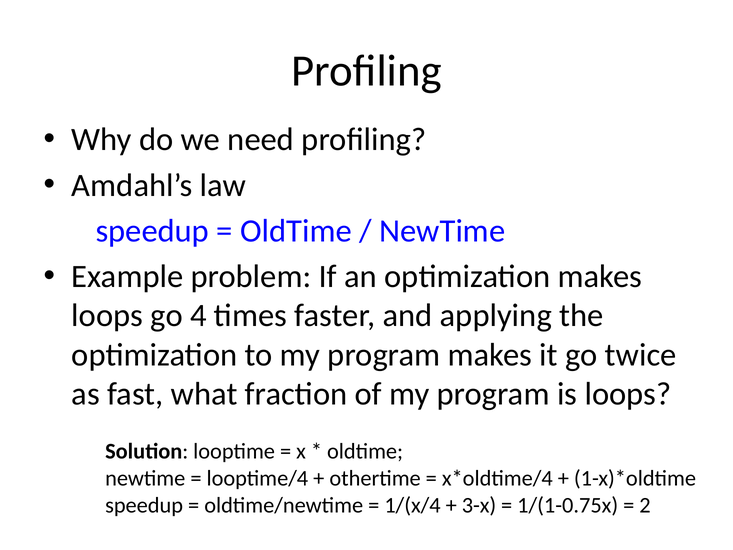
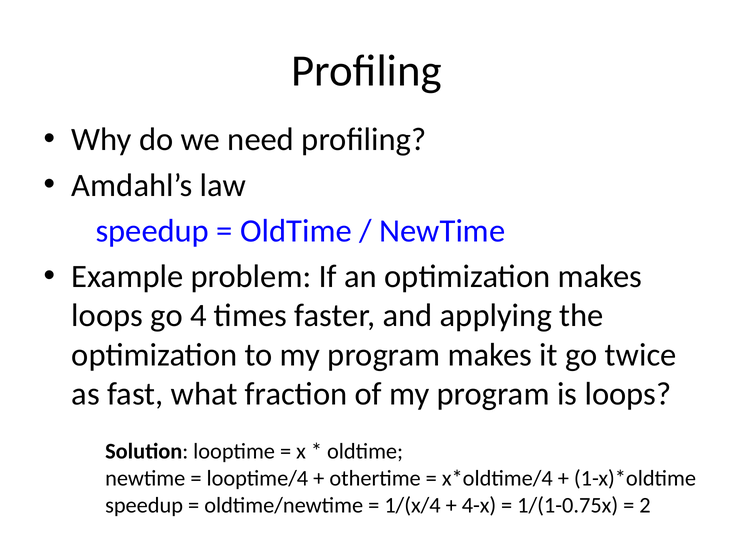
3-x: 3-x -> 4-x (479, 505)
